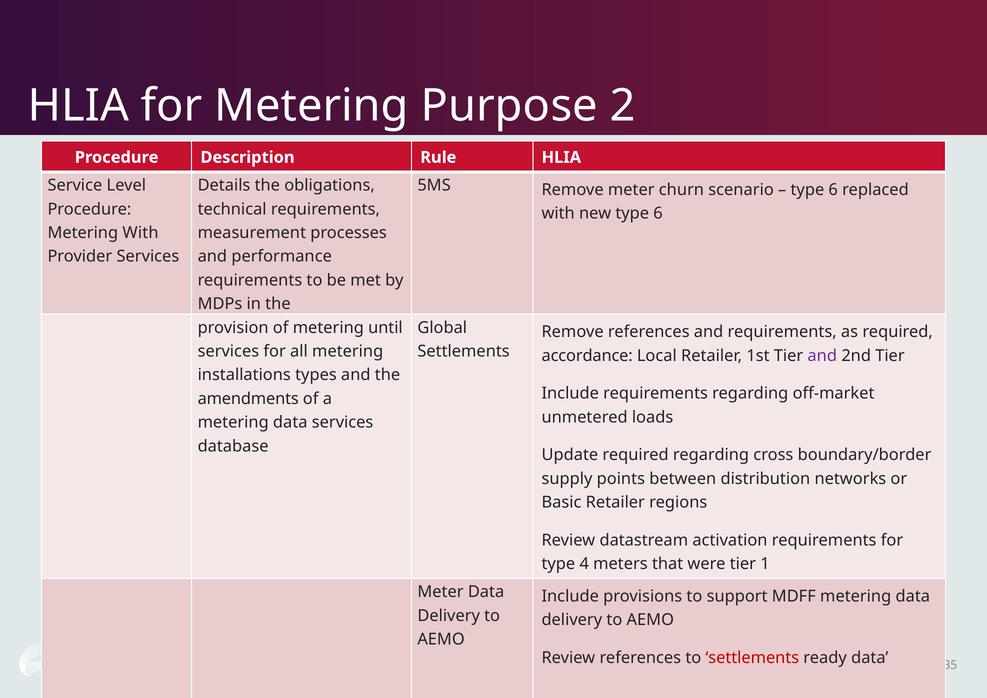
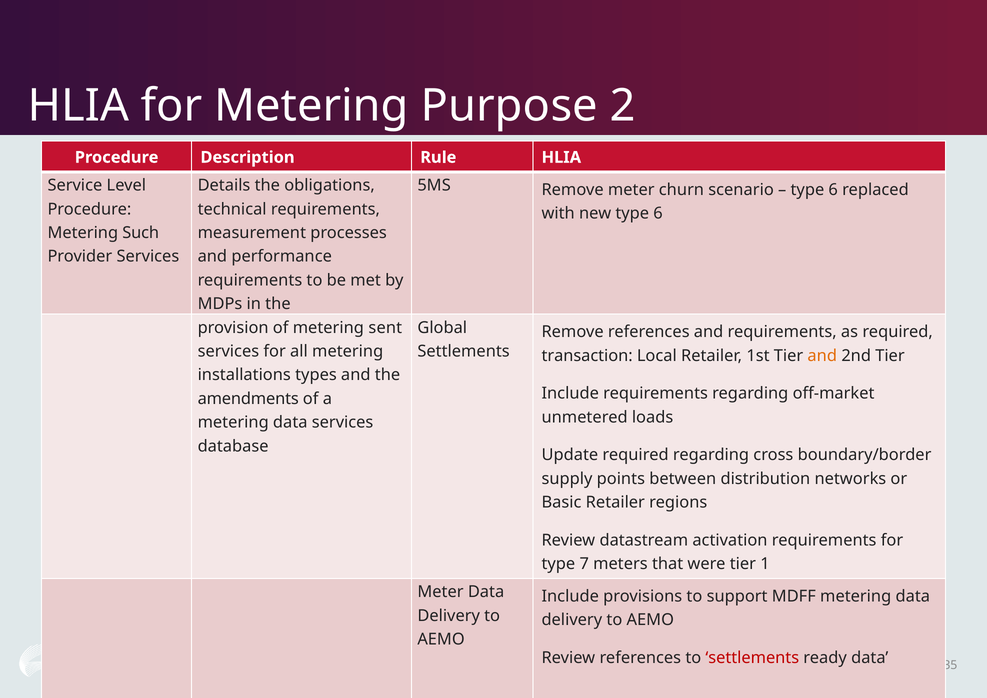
Metering With: With -> Such (141, 233)
until: until -> sent (385, 328)
accordance: accordance -> transaction (587, 356)
and colour: purple -> orange (822, 356)
4: 4 -> 7 (584, 564)
